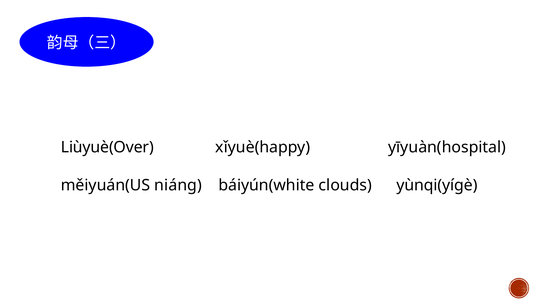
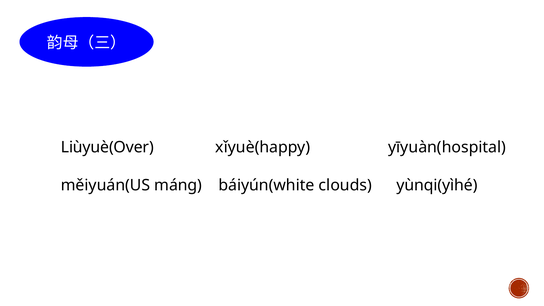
niáng: niáng -> máng (178, 185)
yùnqi(yígè: yùnqi(yígè -> yùnqi(yìhé (437, 185)
